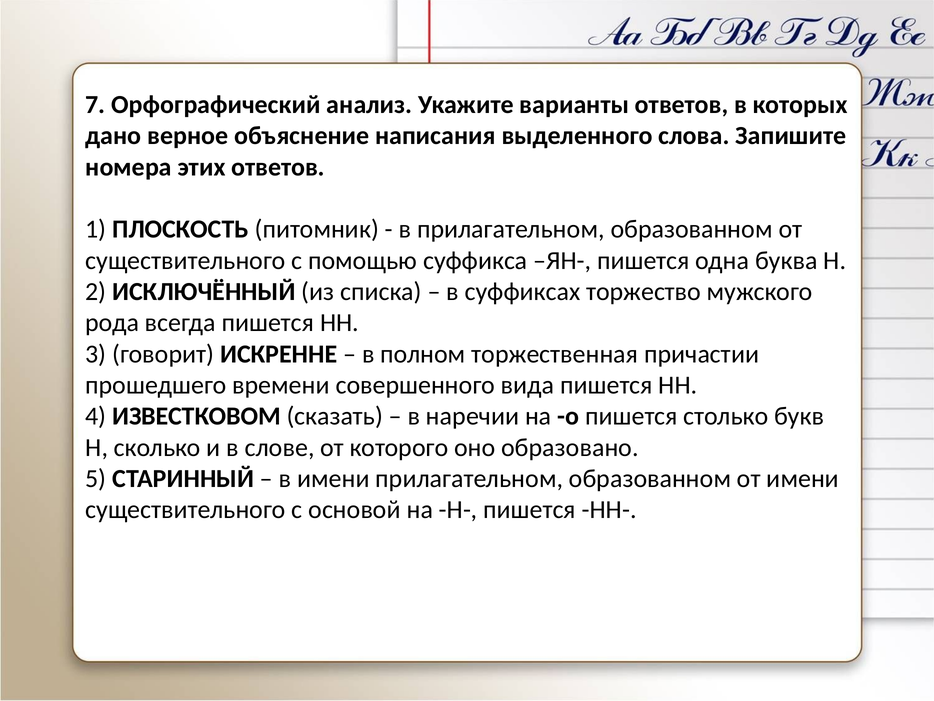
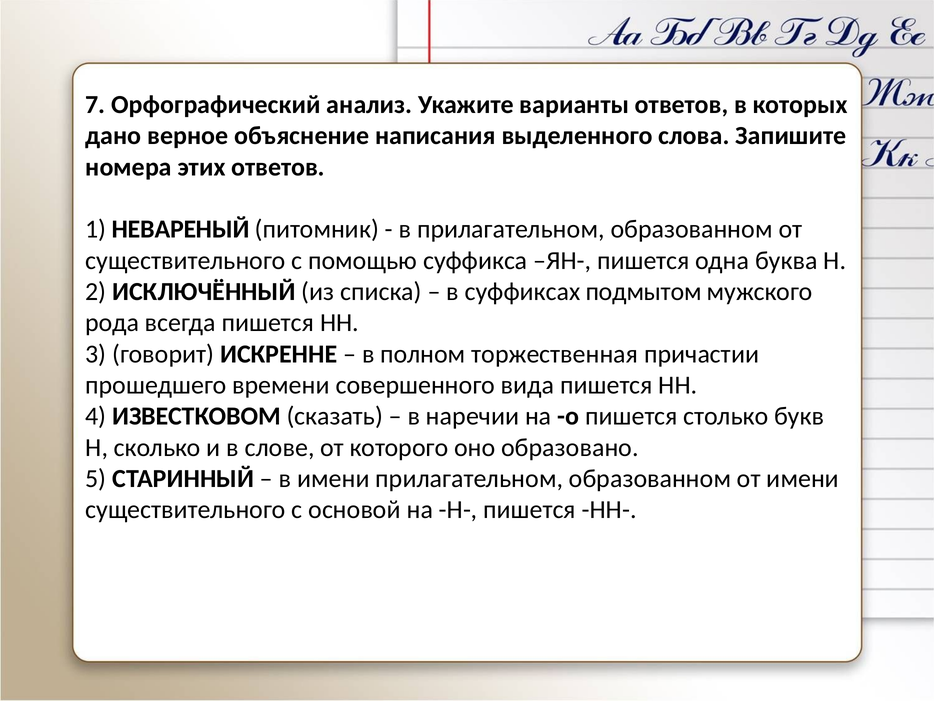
ПЛОСКОСТЬ: ПЛОСКОСТЬ -> НЕВАРЕНЫЙ (181, 229)
торжество: торжество -> подмытом (644, 291)
